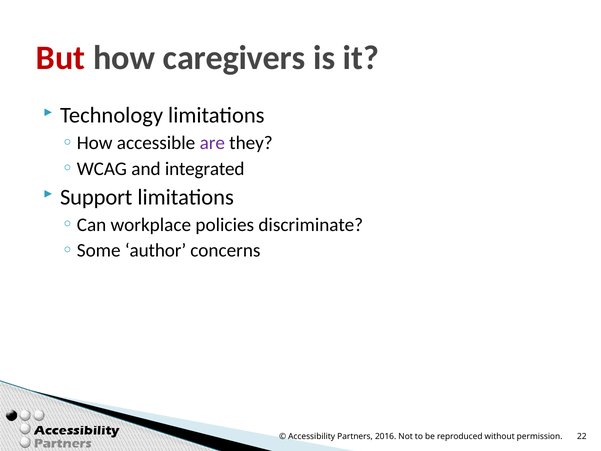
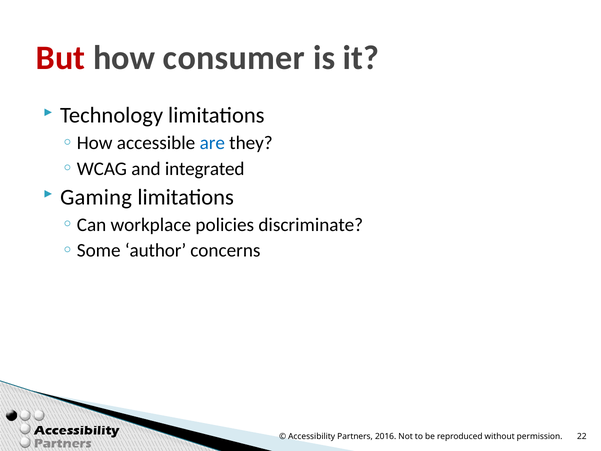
caregivers: caregivers -> consumer (234, 58)
are colour: purple -> blue (212, 143)
Support: Support -> Gaming (96, 197)
